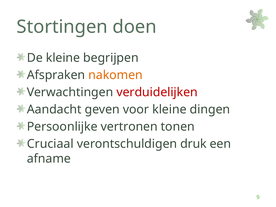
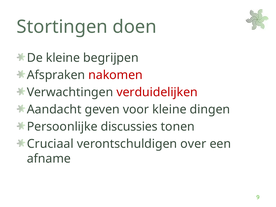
nakomen colour: orange -> red (116, 75)
vertronen: vertronen -> discussies (129, 127)
druk: druk -> over (193, 144)
